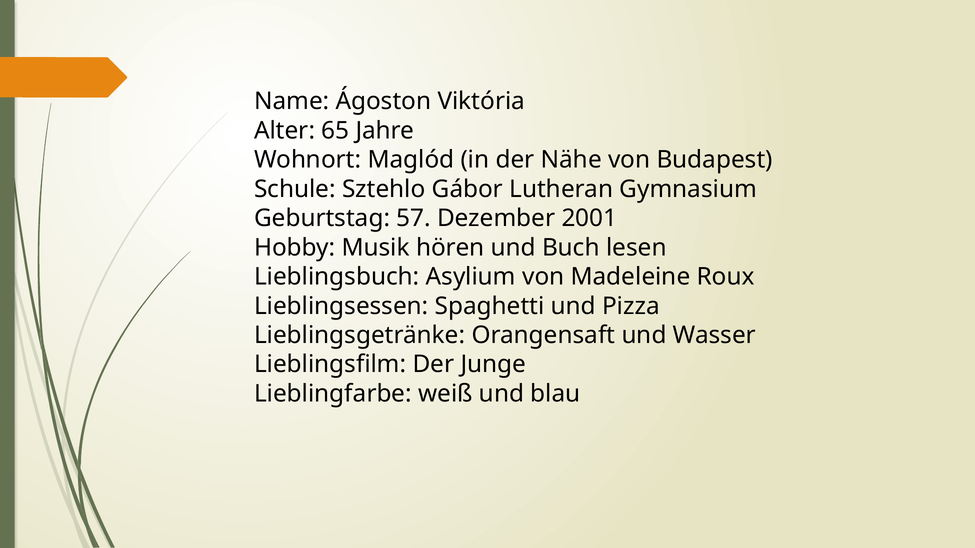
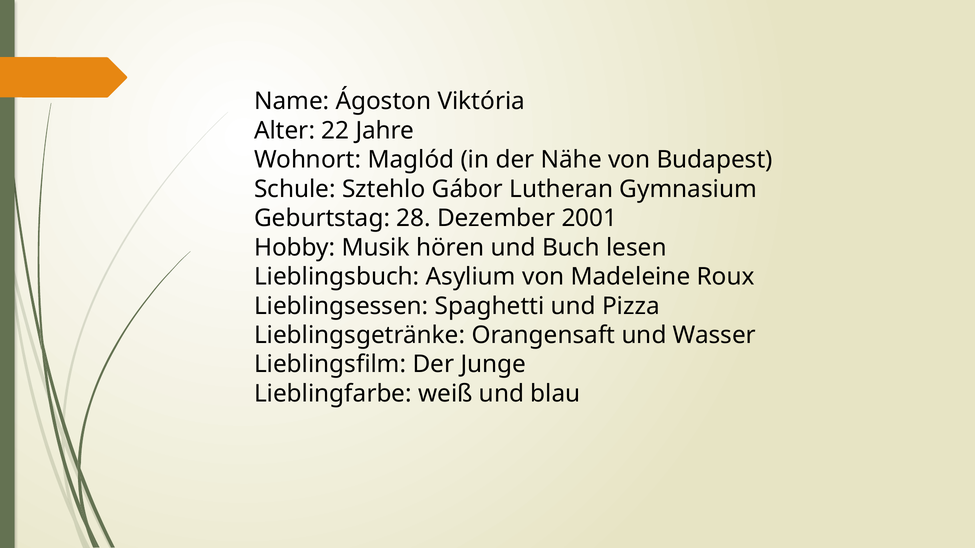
65: 65 -> 22 (335, 131)
57: 57 -> 28 (414, 218)
